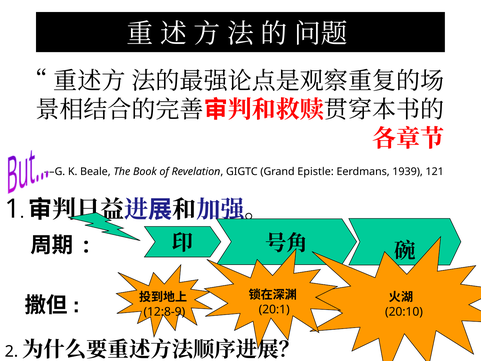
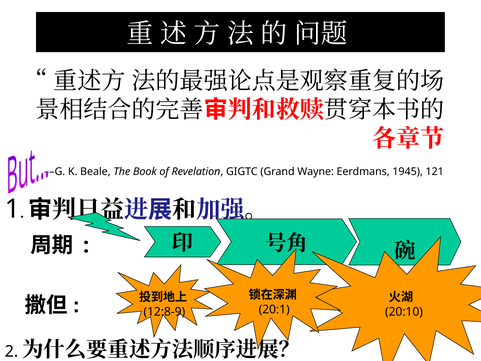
Epistle: Epistle -> Wayne (316, 172)
1939: 1939 -> 1945 (408, 172)
